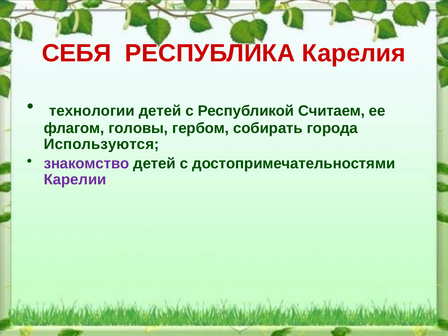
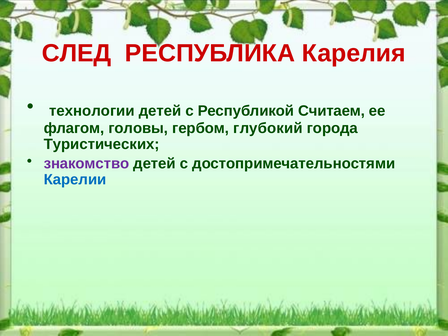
СЕБЯ: СЕБЯ -> СЛЕД (77, 53)
собирать: собирать -> глубокий (268, 128)
Используются: Используются -> Туристических (102, 144)
Карелии colour: purple -> blue (75, 180)
